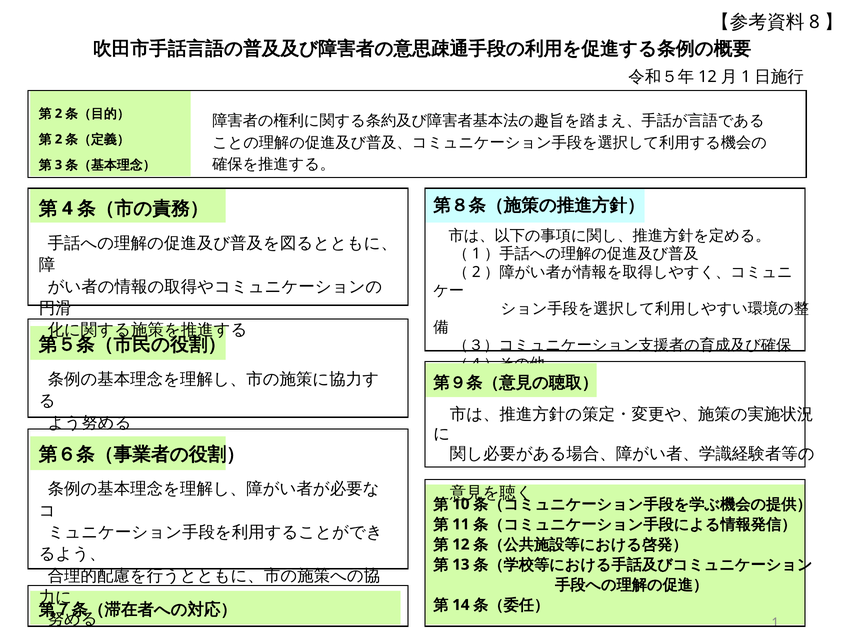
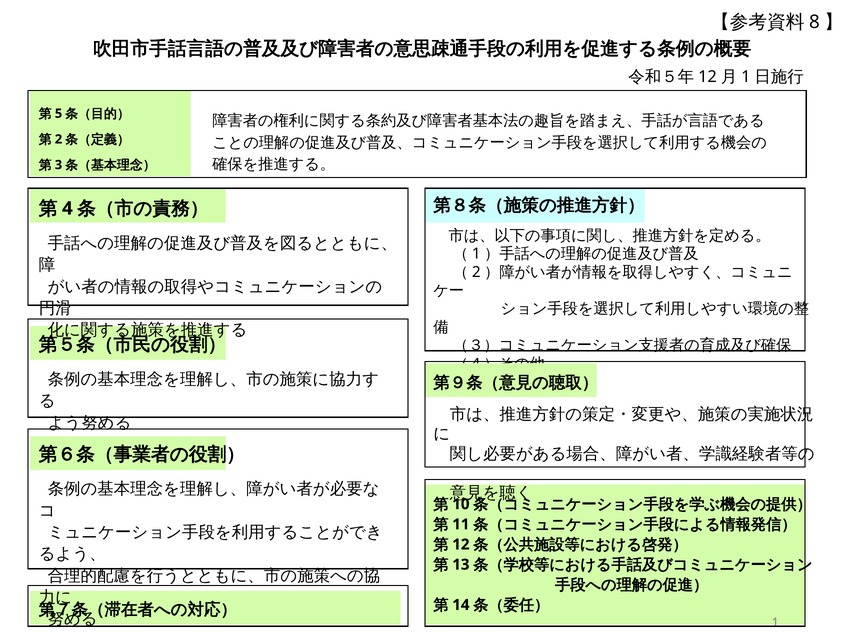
2: 2 -> 5 (59, 114)
